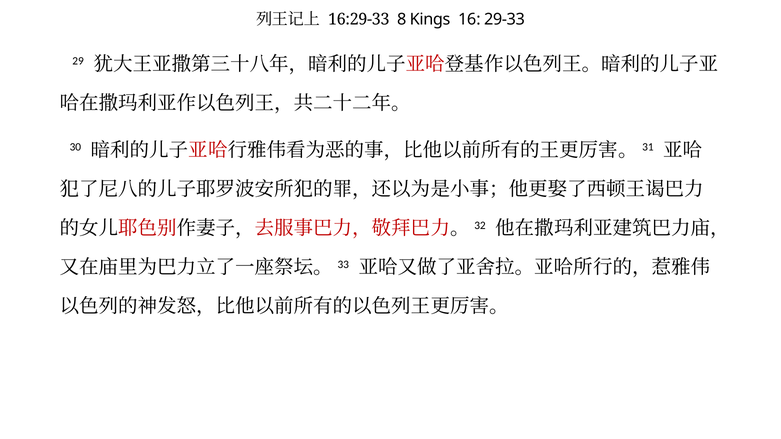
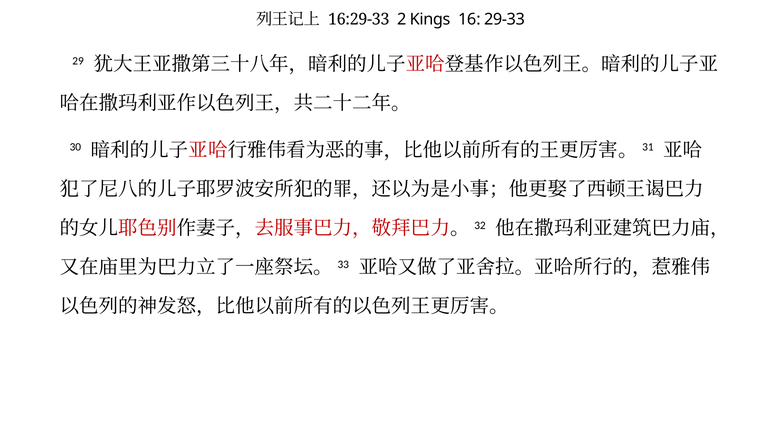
8: 8 -> 2 (402, 20)
